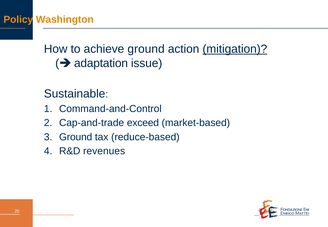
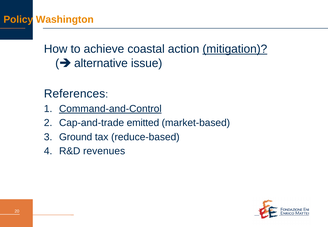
achieve ground: ground -> coastal (146, 49)
adaptation: adaptation -> alternative (101, 63)
Sustainable: Sustainable -> References (75, 94)
Command-and-Control underline: none -> present (110, 109)
exceed: exceed -> emitted (143, 123)
